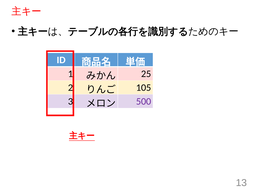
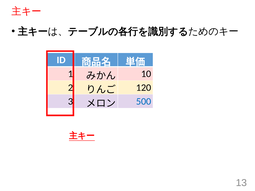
25: 25 -> 10 (146, 74)
105: 105 -> 120 (144, 88)
500 colour: purple -> blue (144, 102)
